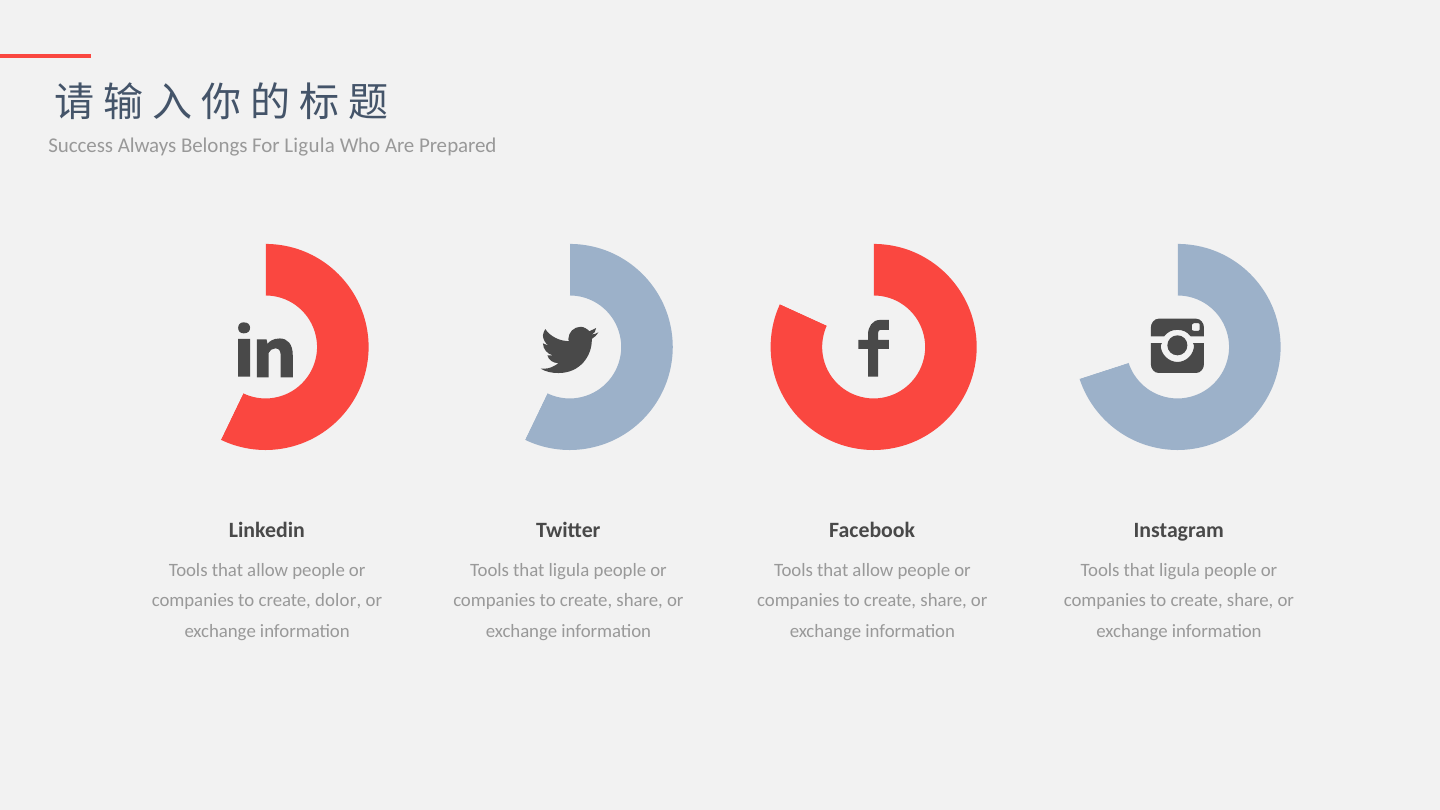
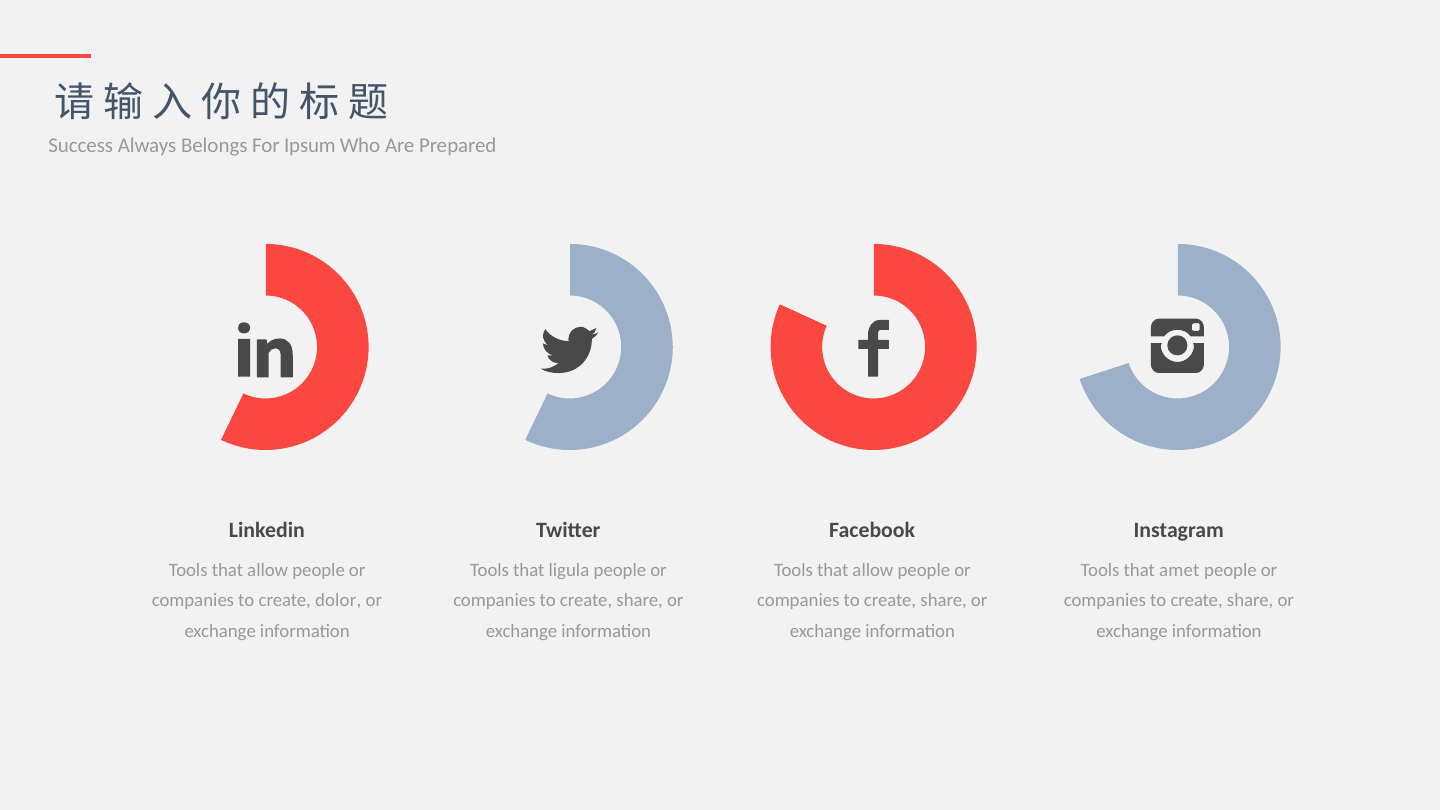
For Ligula: Ligula -> Ipsum (310, 146)
ligula: ligula -> amet (1179, 570)
